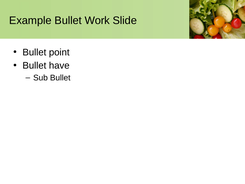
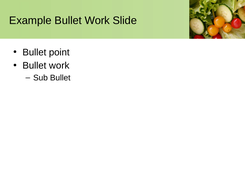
have: have -> work (59, 66)
